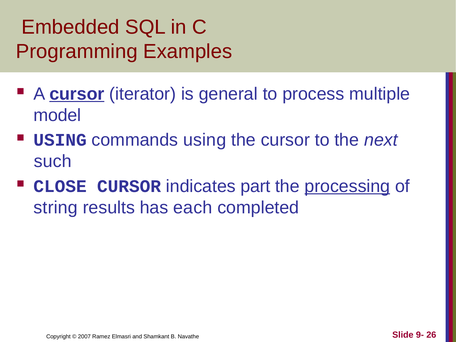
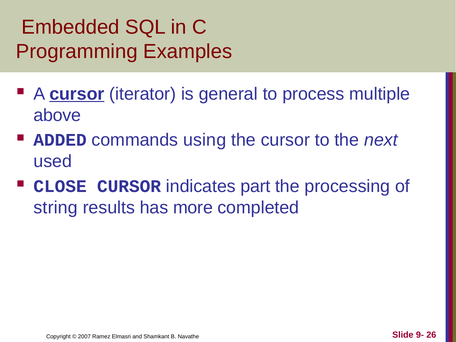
model: model -> above (57, 115)
USING: USING -> ADDED (60, 140)
such: such -> used (53, 161)
processing underline: present -> none (347, 186)
each: each -> more (193, 208)
